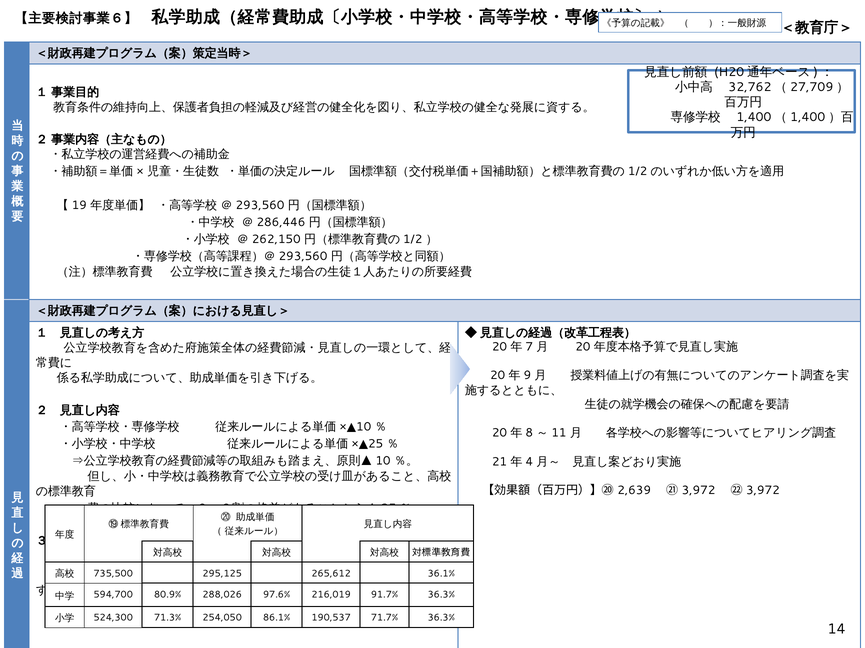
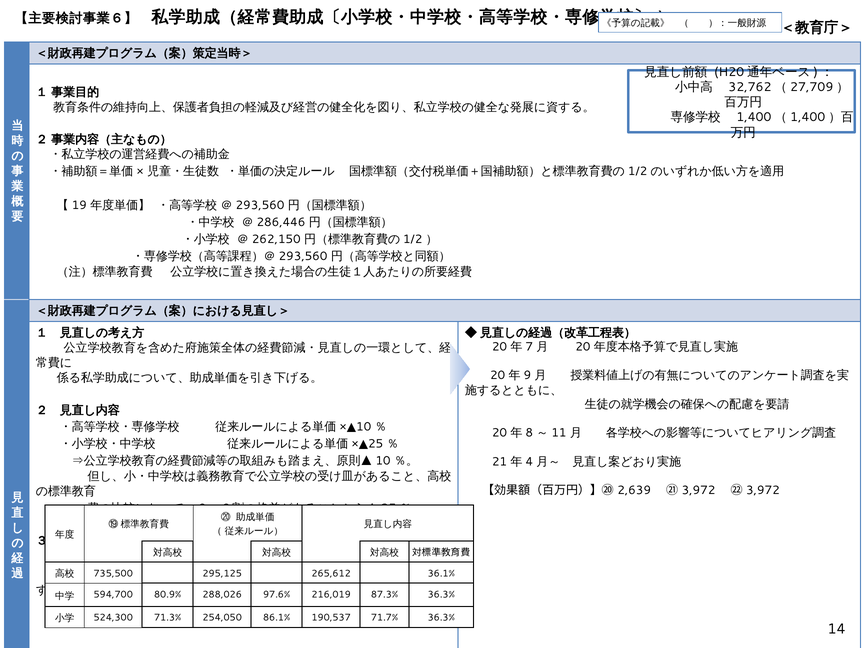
91.7%: 91.7% -> 87.3% (385, 595)
